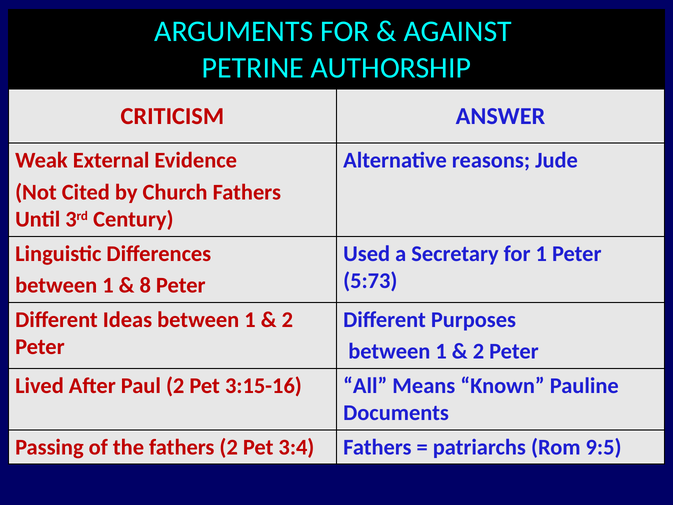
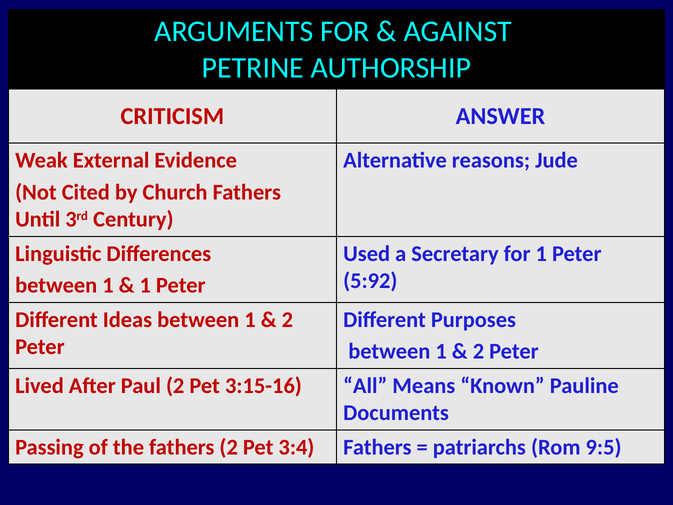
5:73: 5:73 -> 5:92 (370, 281)
8: 8 -> 1 (145, 285)
